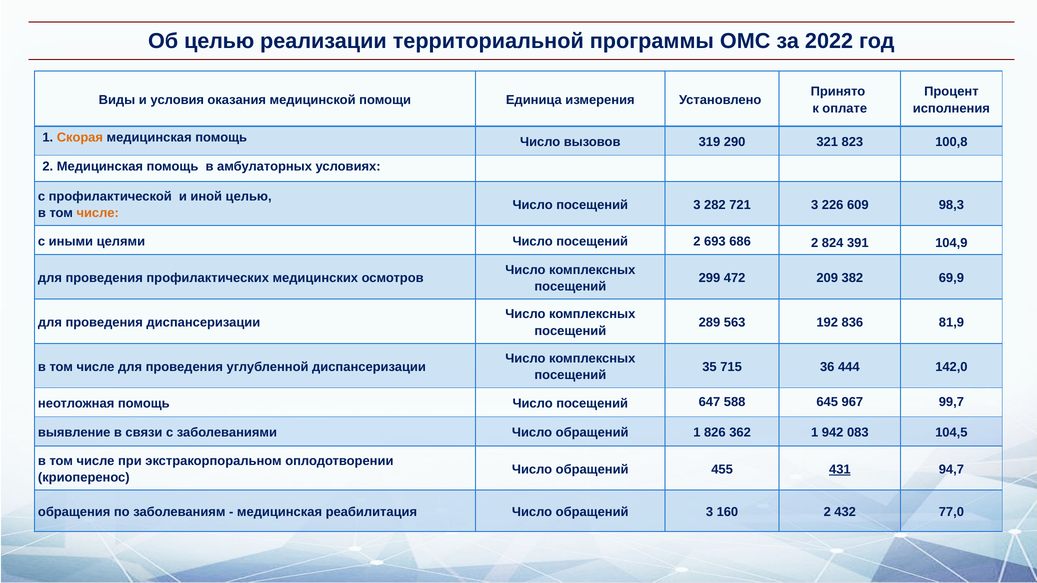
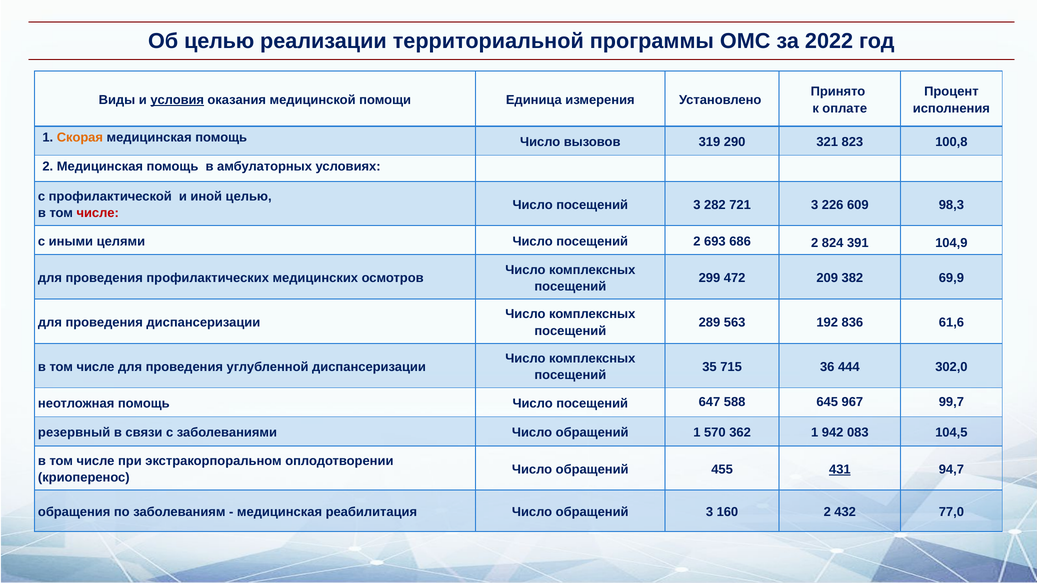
условия underline: none -> present (177, 100)
числе colour: orange -> red (98, 213)
81,9: 81,9 -> 61,6 (951, 323)
142,0: 142,0 -> 302,0 (951, 367)
выявление: выявление -> резервный (74, 433)
826: 826 -> 570 (715, 433)
